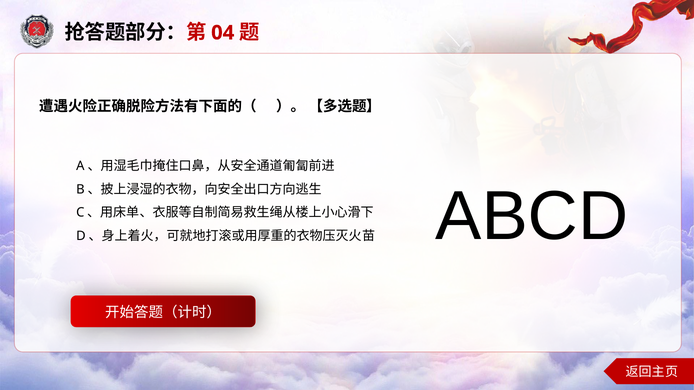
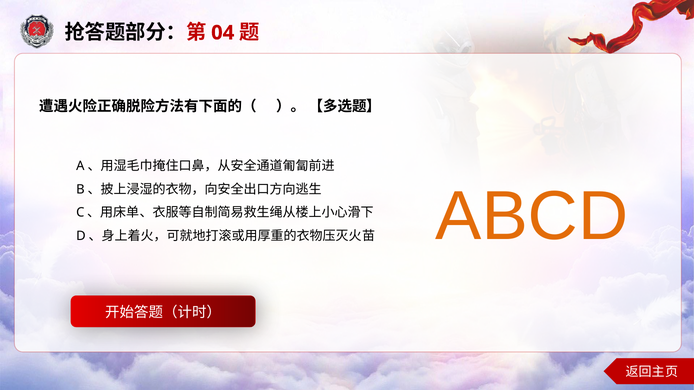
ABCD colour: black -> orange (532, 216)
